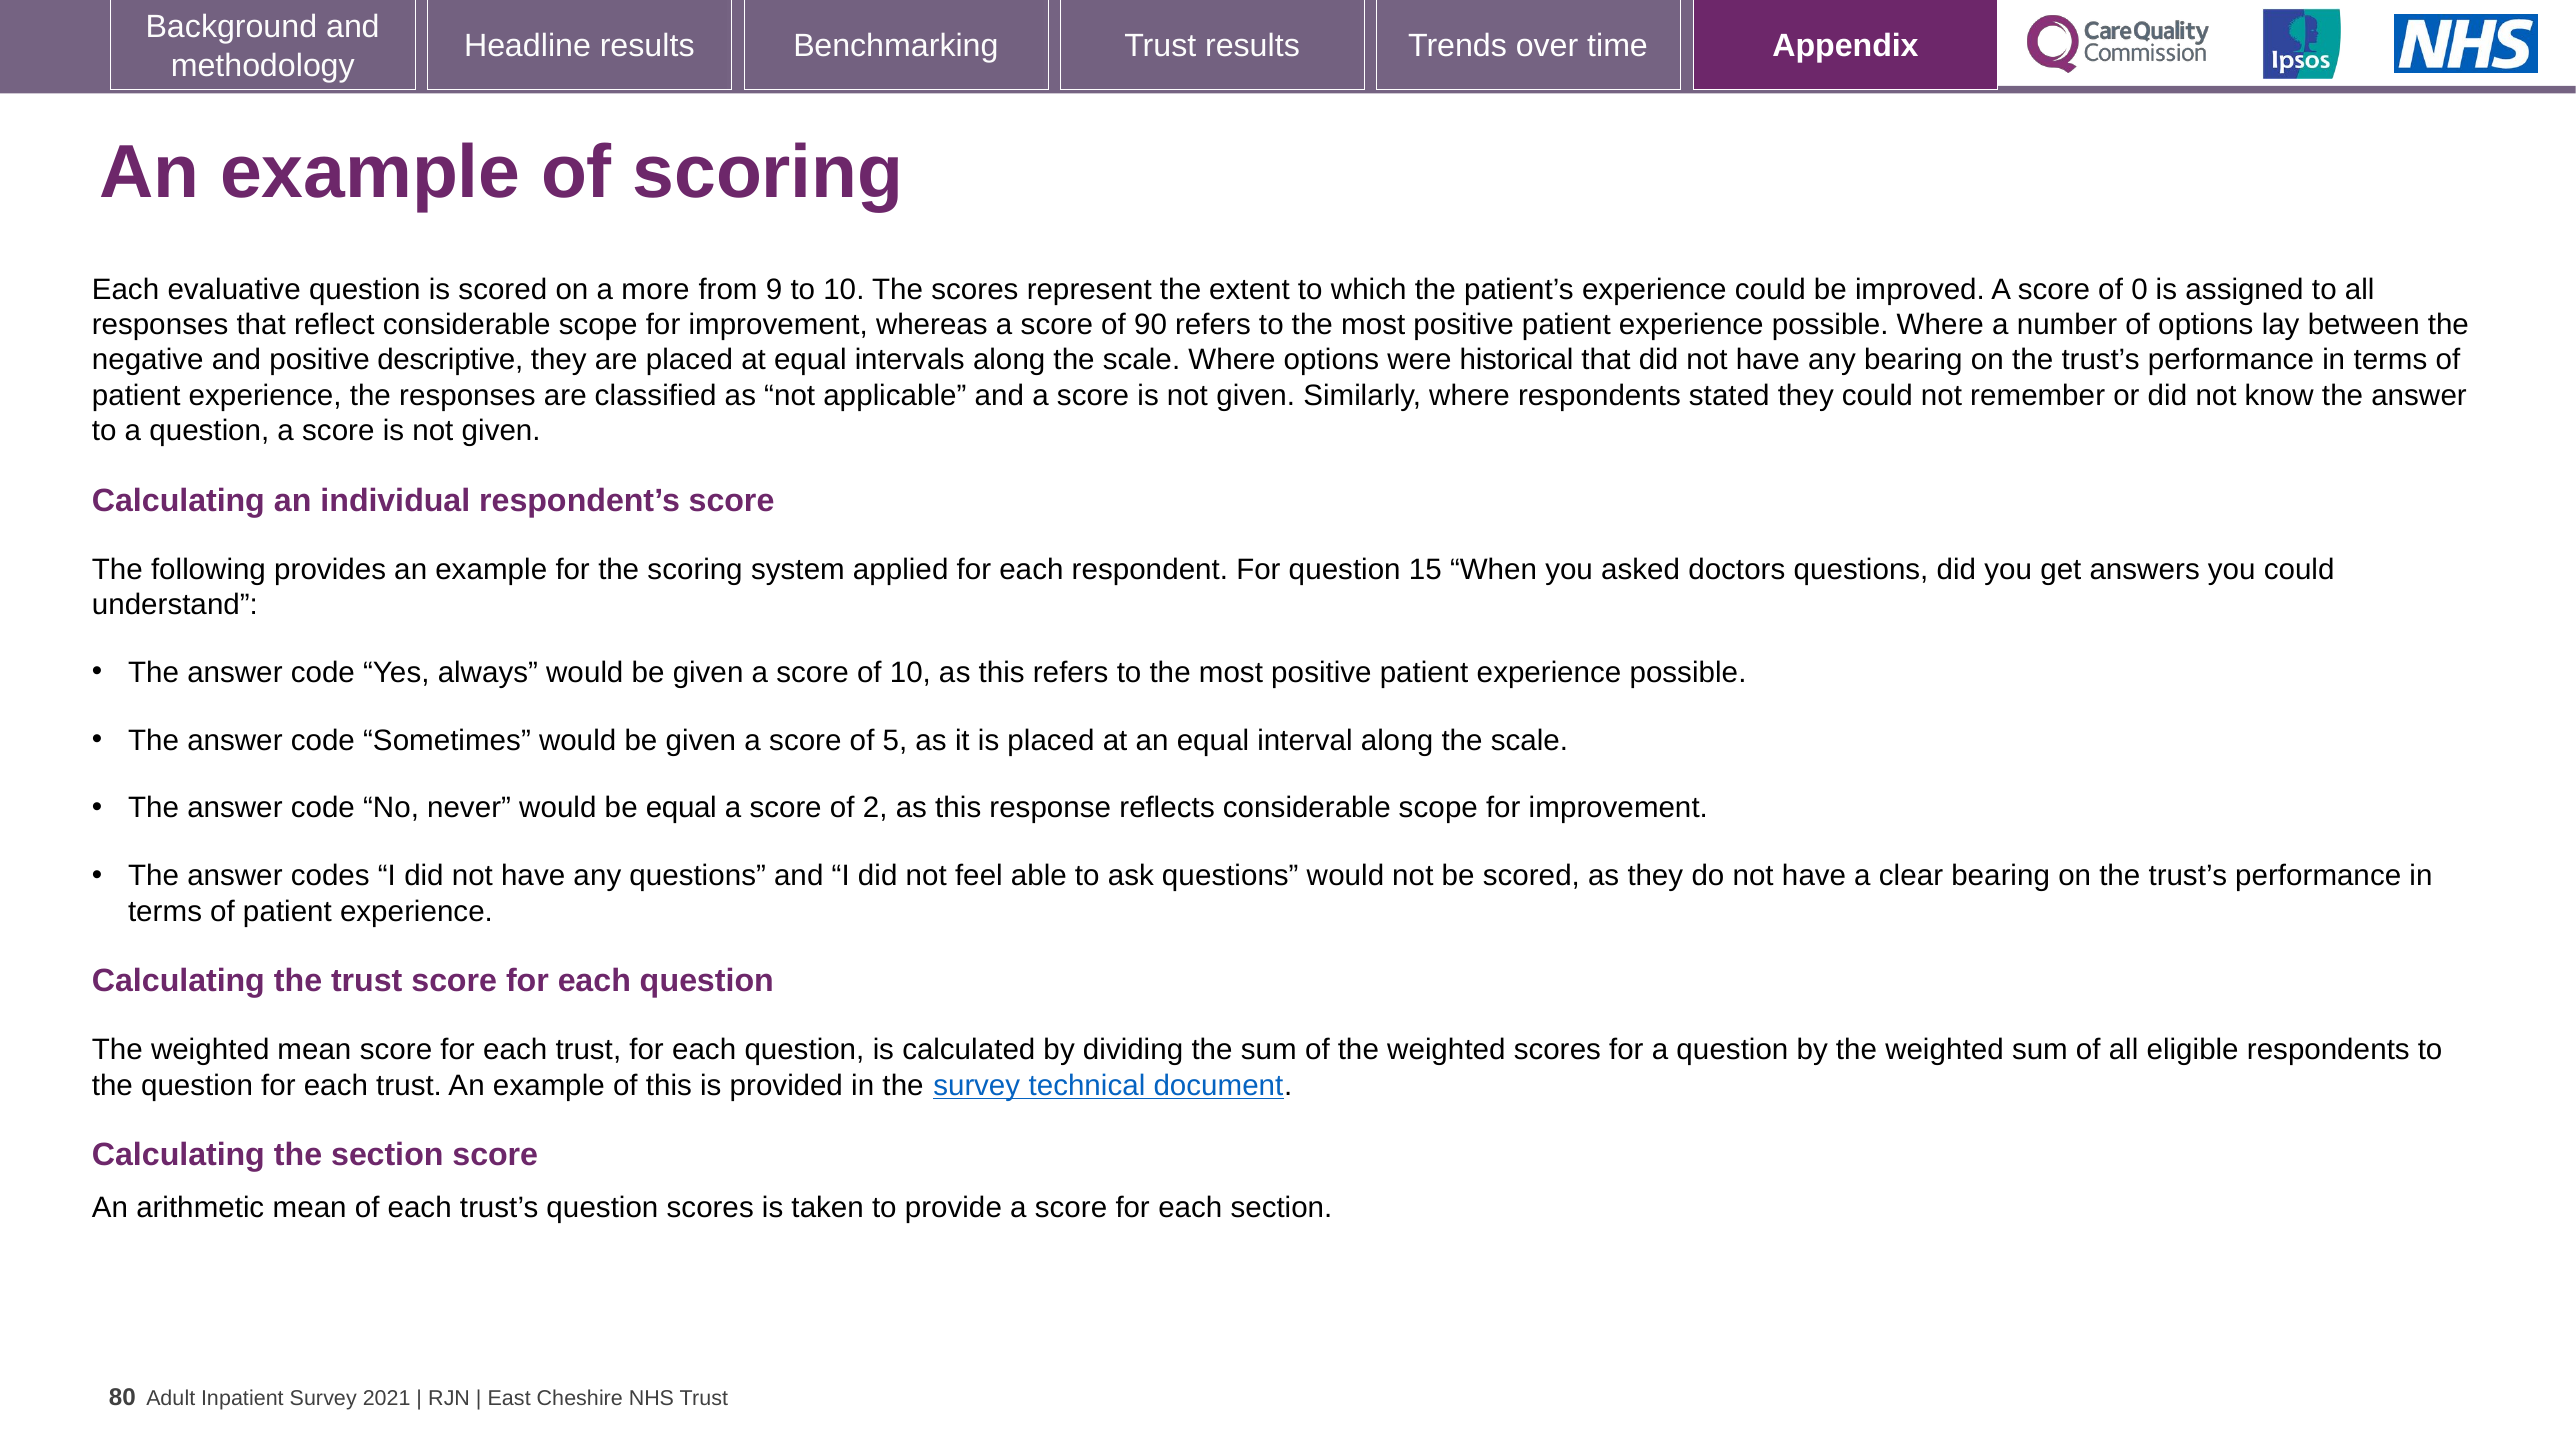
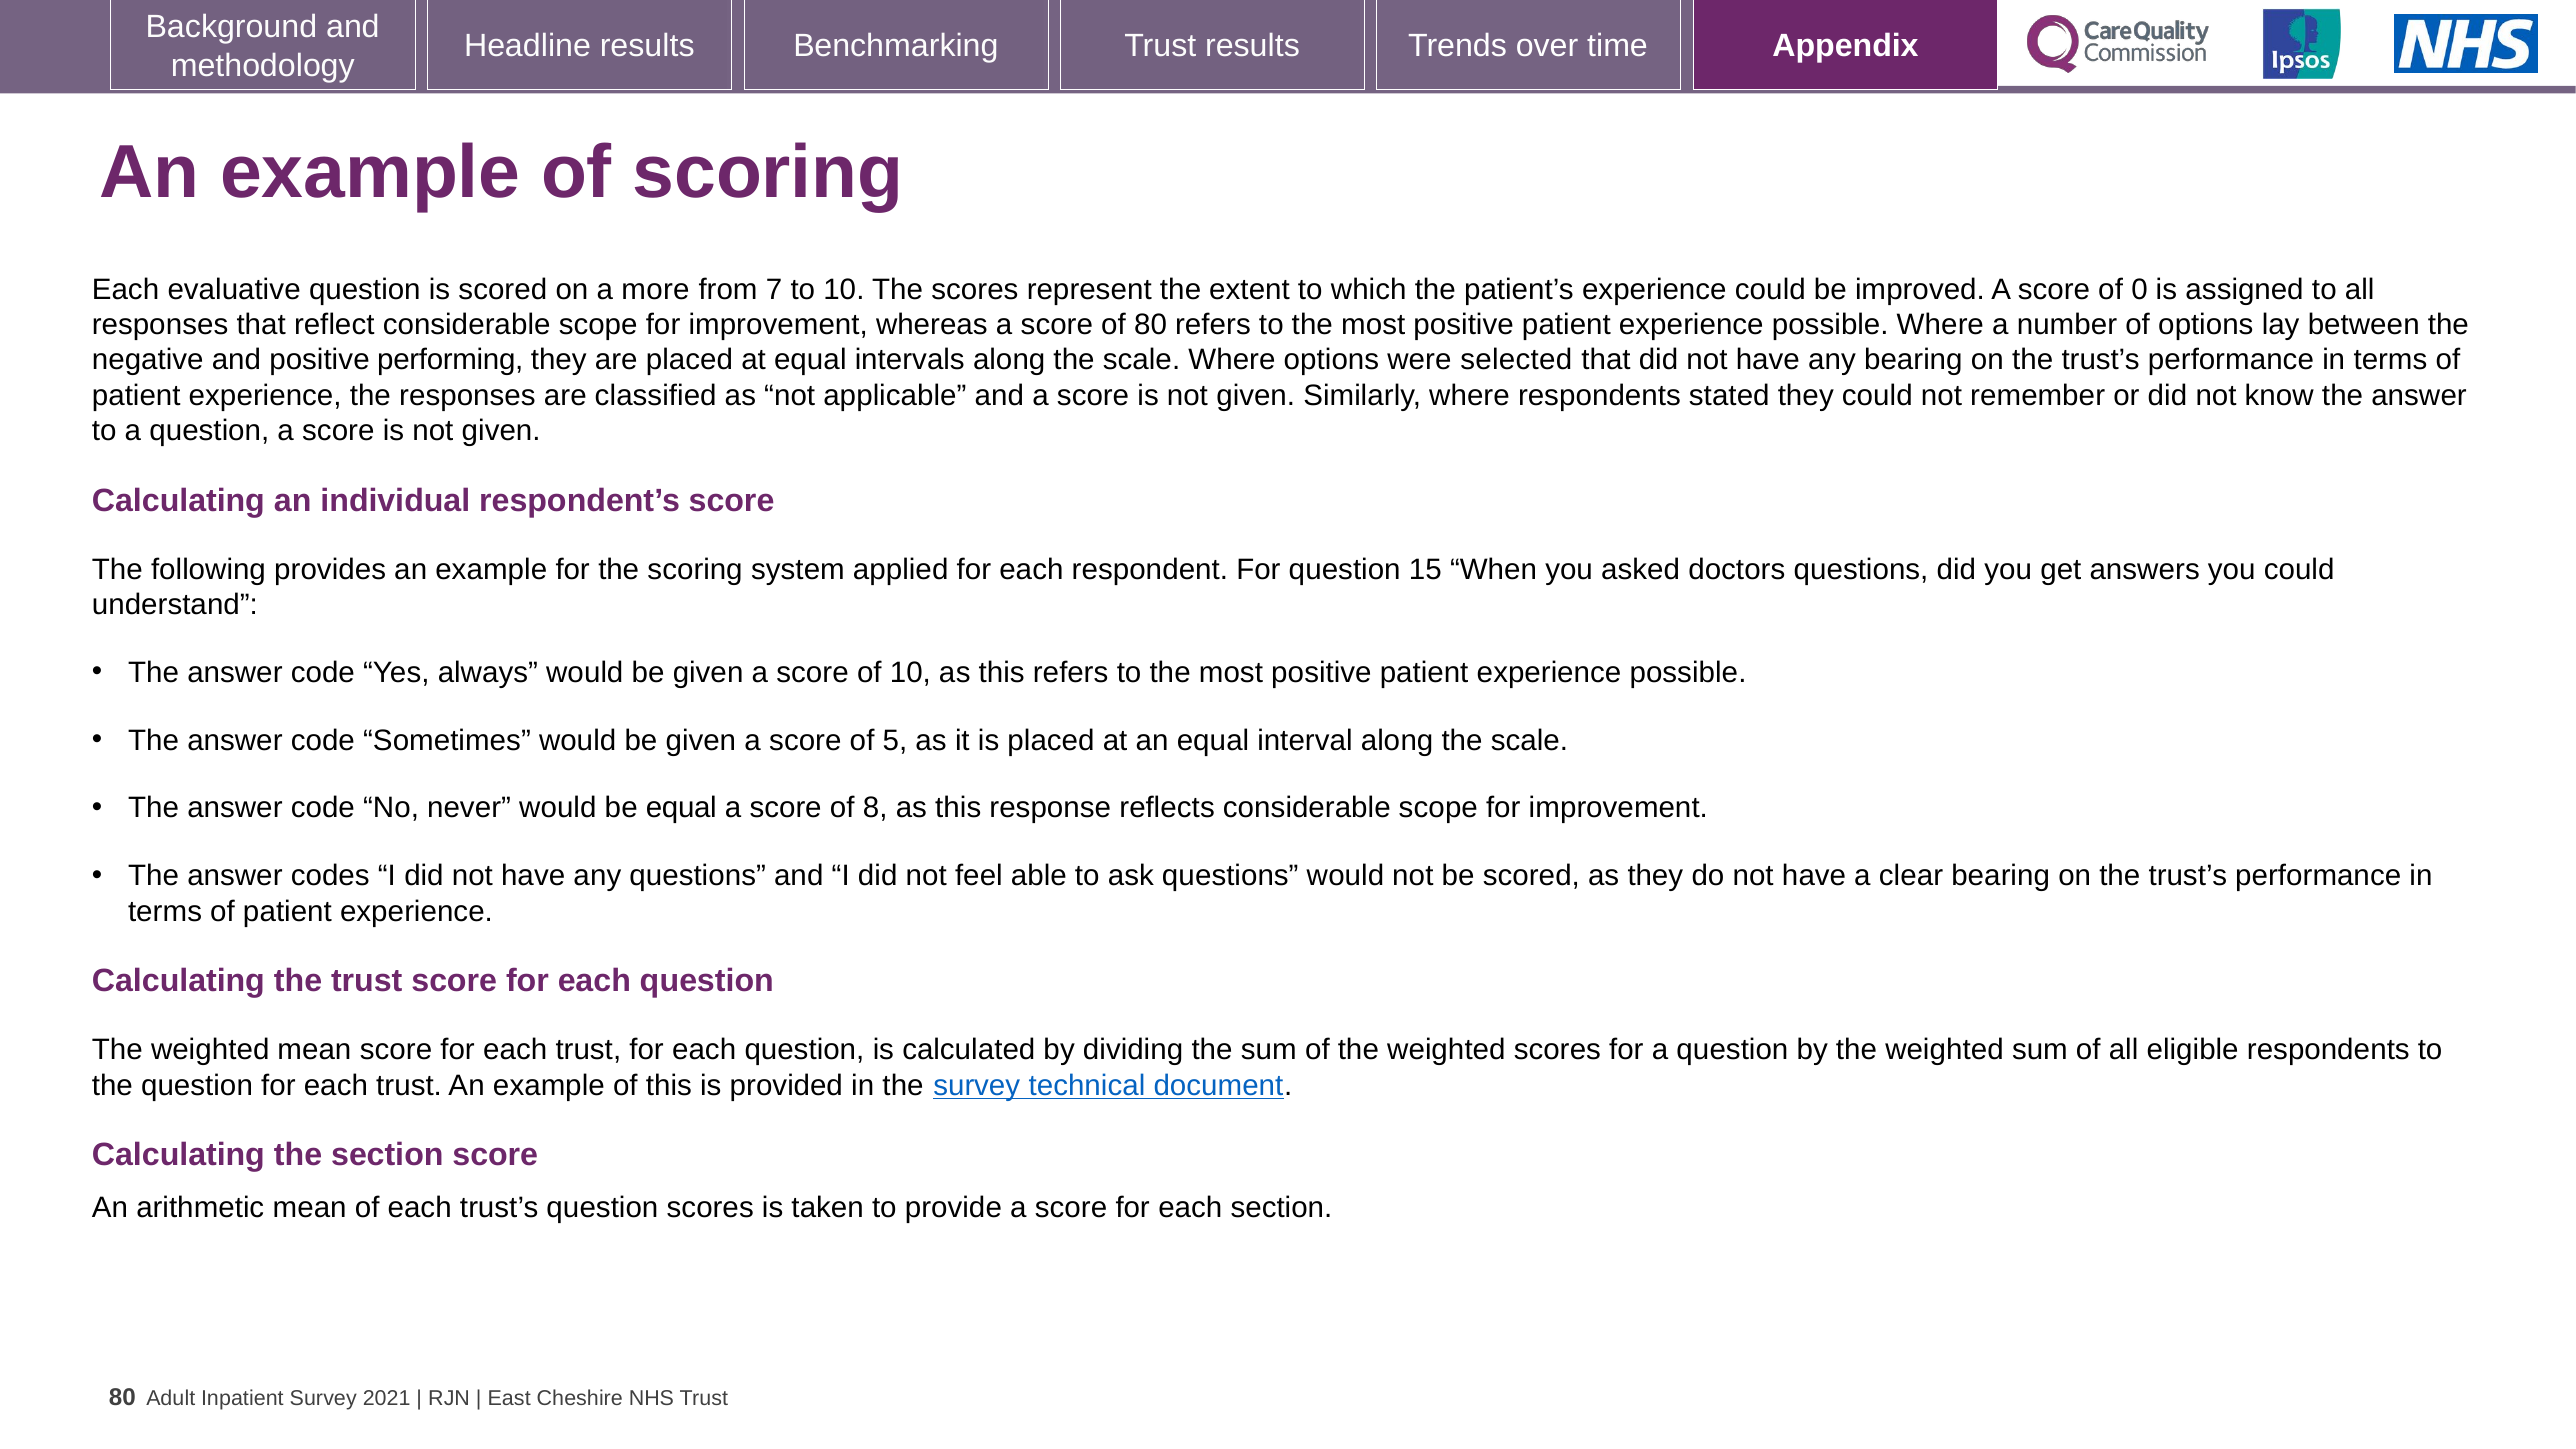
9: 9 -> 7 (774, 289)
of 90: 90 -> 80 (1151, 325)
descriptive: descriptive -> performing (450, 360)
historical: historical -> selected (1516, 360)
2: 2 -> 8 (875, 808)
